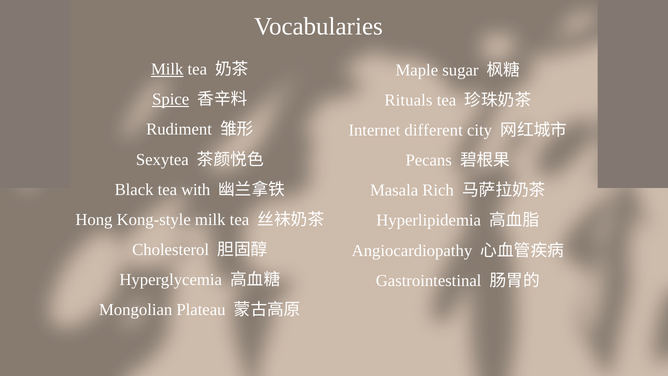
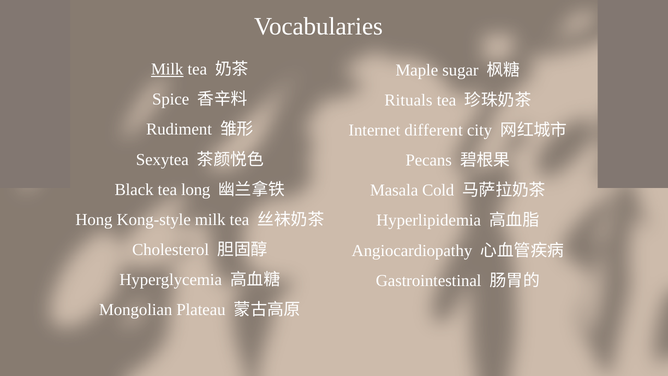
Spice underline: present -> none (171, 99)
with: with -> long (196, 189)
Rich: Rich -> Cold (438, 190)
